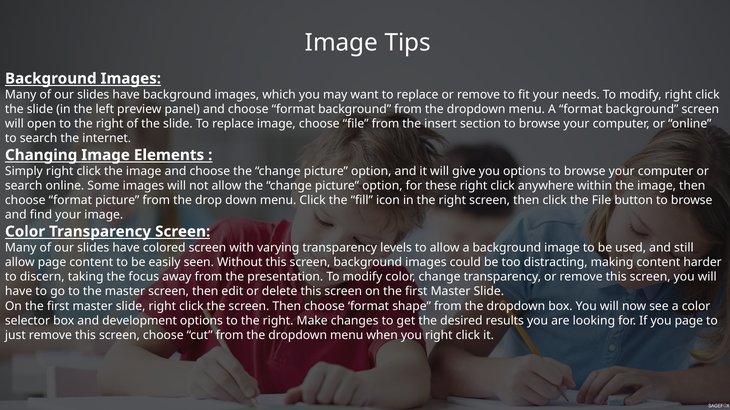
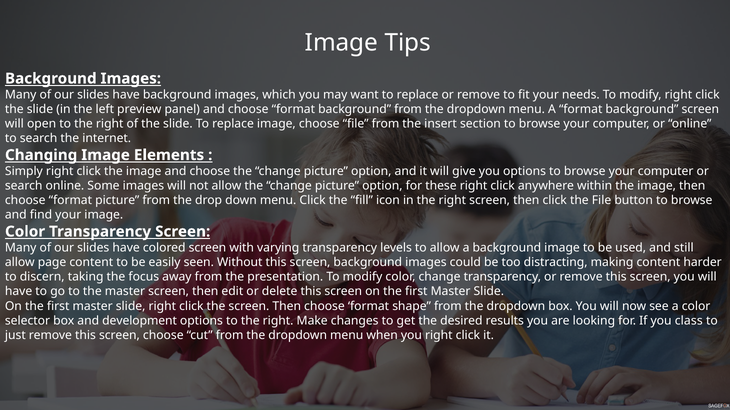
you page: page -> class (689, 321)
